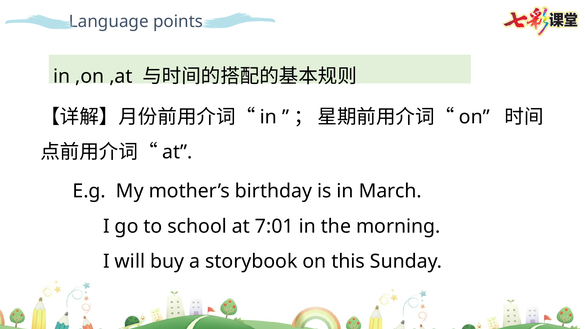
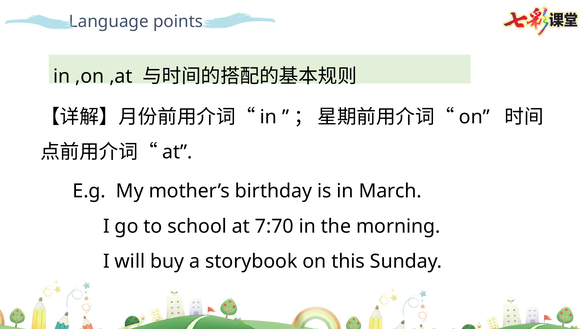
7:01: 7:01 -> 7:70 (274, 226)
